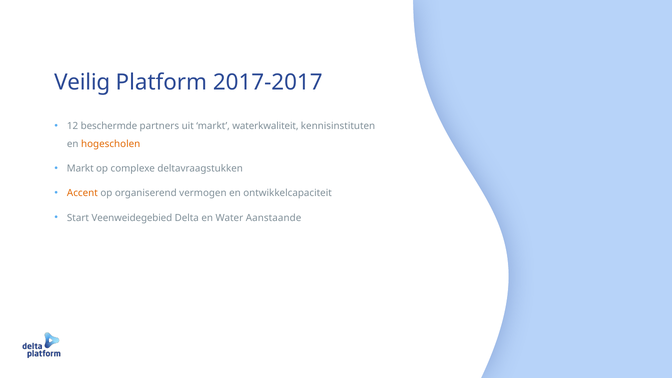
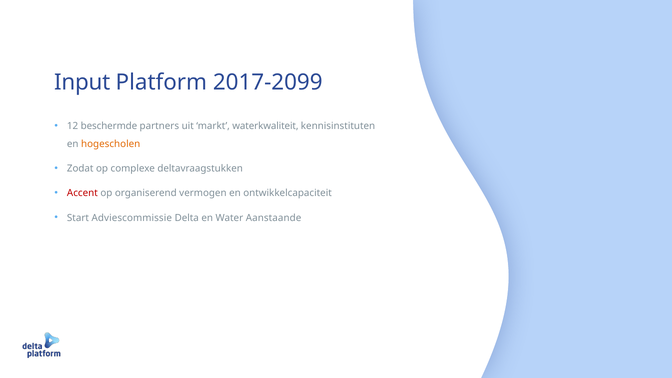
Veilig: Veilig -> Input (82, 82)
2017-2017: 2017-2017 -> 2017-2099 (268, 82)
Markt: Markt -> Zodat (80, 168)
Accent colour: orange -> red (82, 193)
Veenweidegebied: Veenweidegebied -> Adviescommissie (132, 218)
